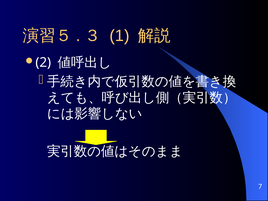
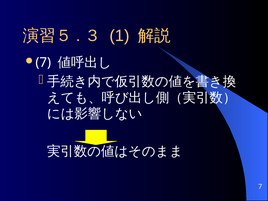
2: 2 -> 7 (43, 63)
